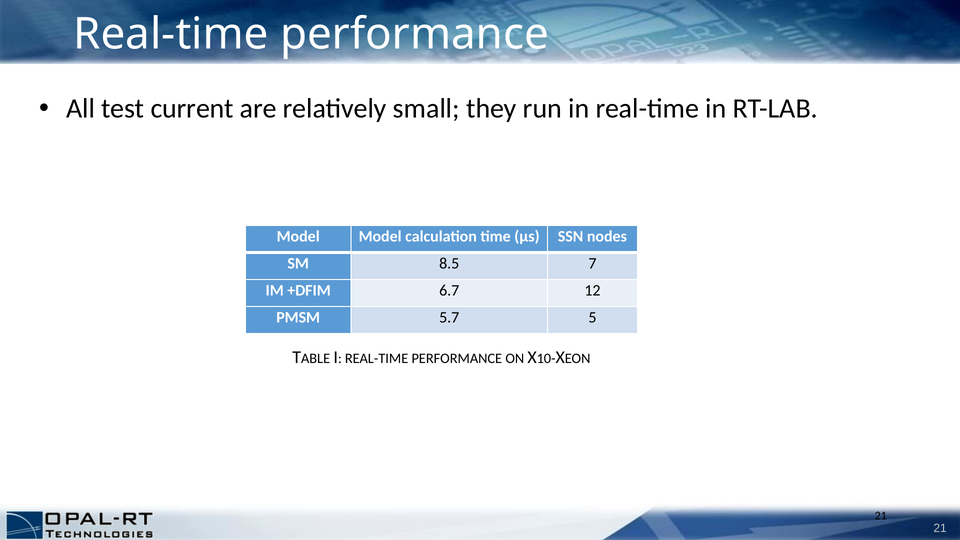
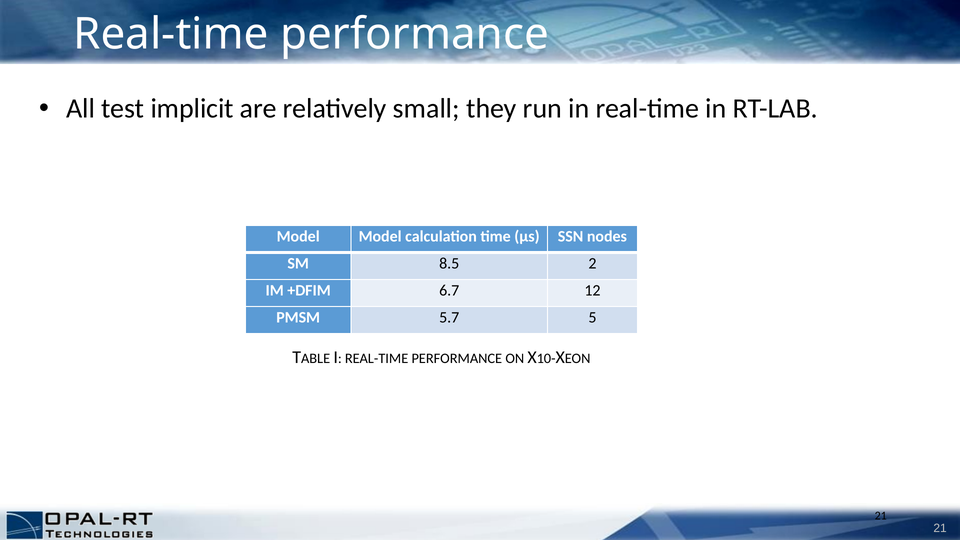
current: current -> implicit (192, 108)
7: 7 -> 2 (592, 263)
